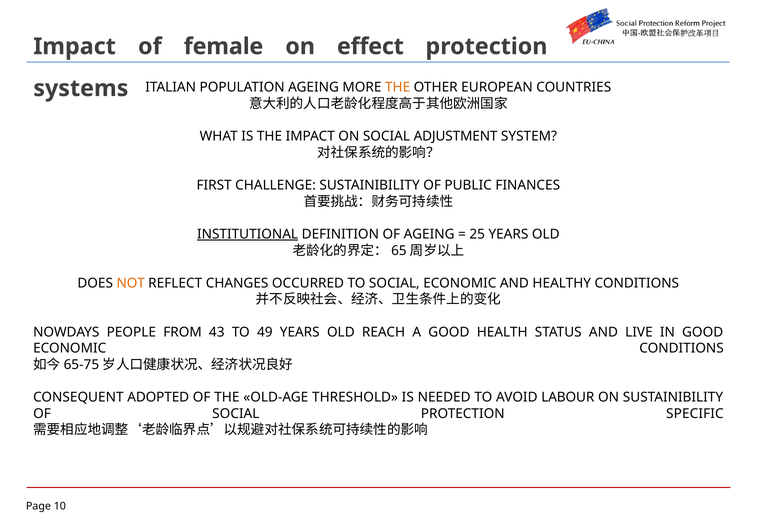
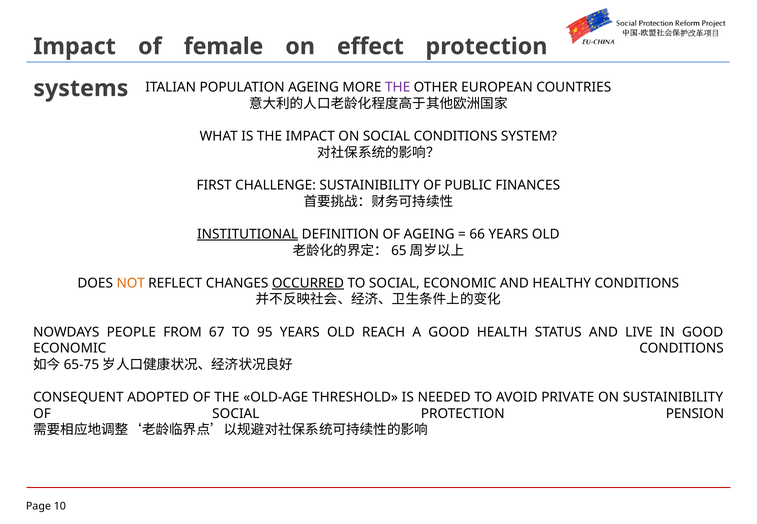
THE colour: orange -> purple (398, 87)
SOCIAL ADJUSTMENT: ADJUSTMENT -> CONDITIONS (456, 136)
25: 25 -> 66 (477, 234)
OCCURRED underline: none -> present (308, 283)
43: 43 -> 67 (217, 332)
49: 49 -> 95 (265, 332)
LABOUR: LABOUR -> PRIVATE (568, 397)
SPECIFIC: SPECIFIC -> PENSION (695, 414)
